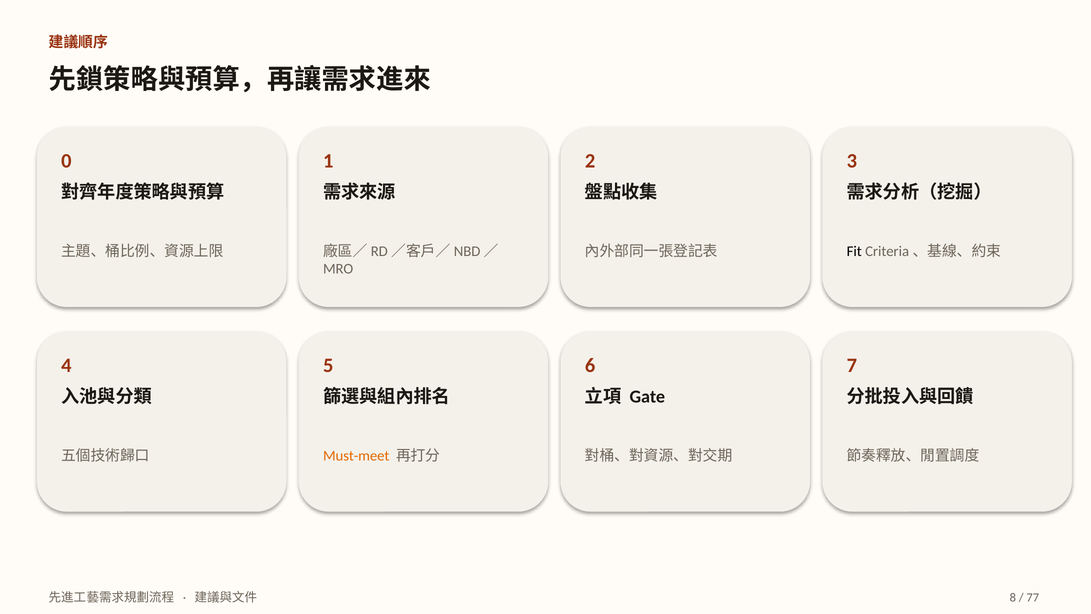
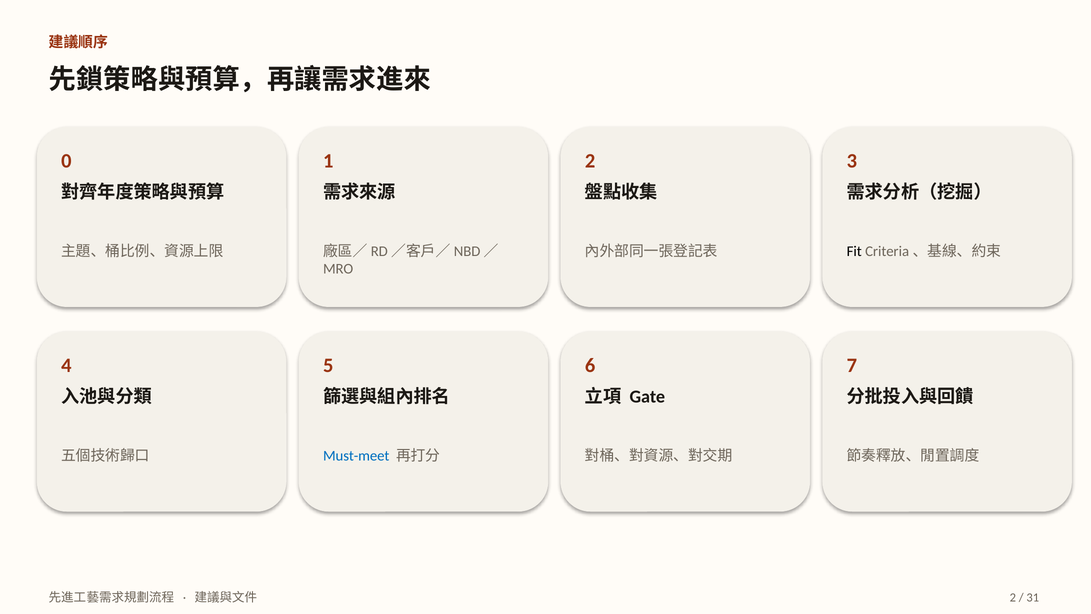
Must-meet colour: orange -> blue (356, 456)
8: 8 -> 2 (1013, 597)
77: 77 -> 31 (1033, 597)
